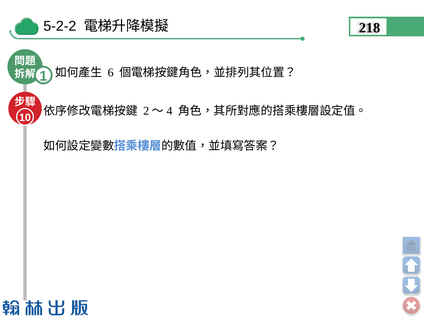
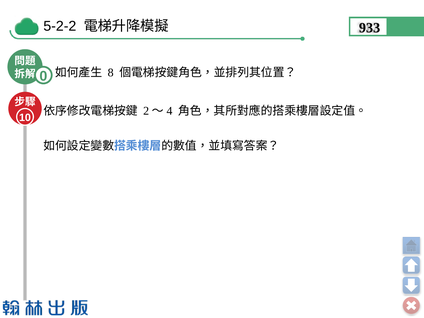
218: 218 -> 933 (370, 28)
6: 6 -> 8 (111, 72)
1: 1 -> 0 (43, 76)
